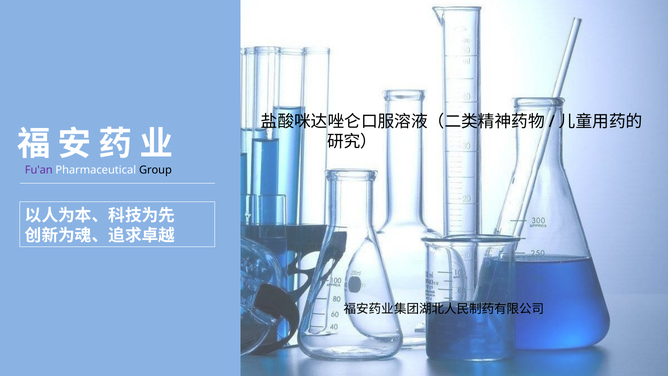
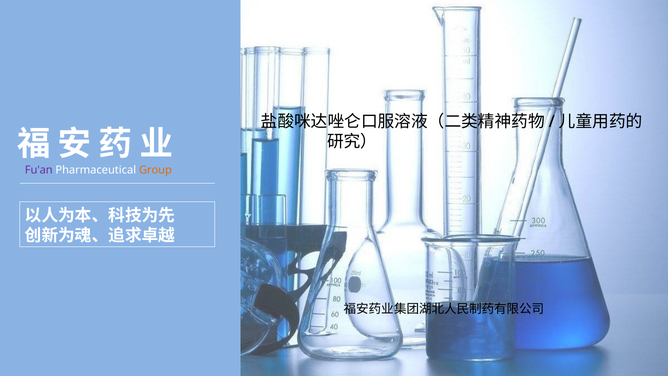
Group colour: black -> orange (155, 170)
